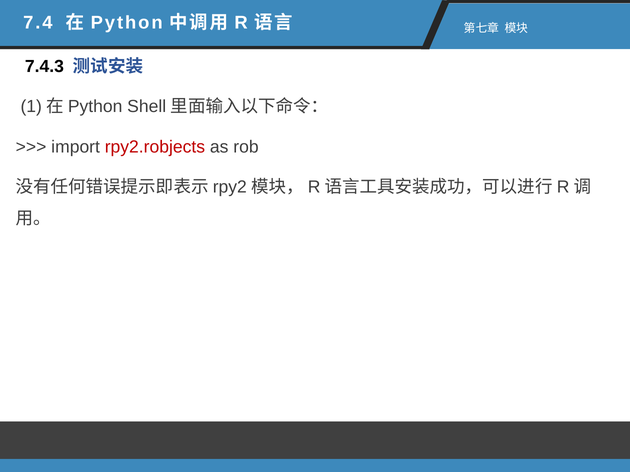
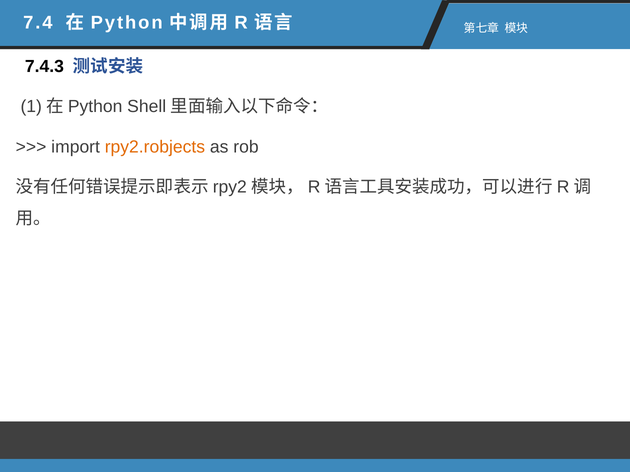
rpy2.robjects colour: red -> orange (155, 147)
